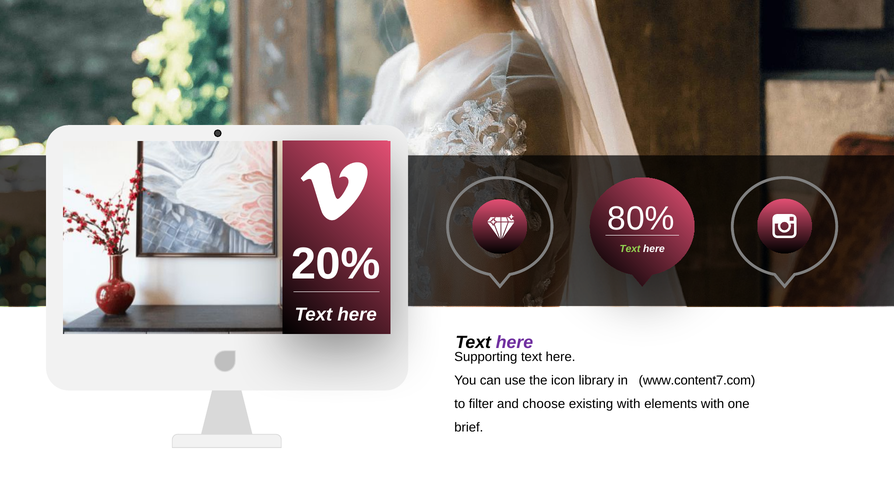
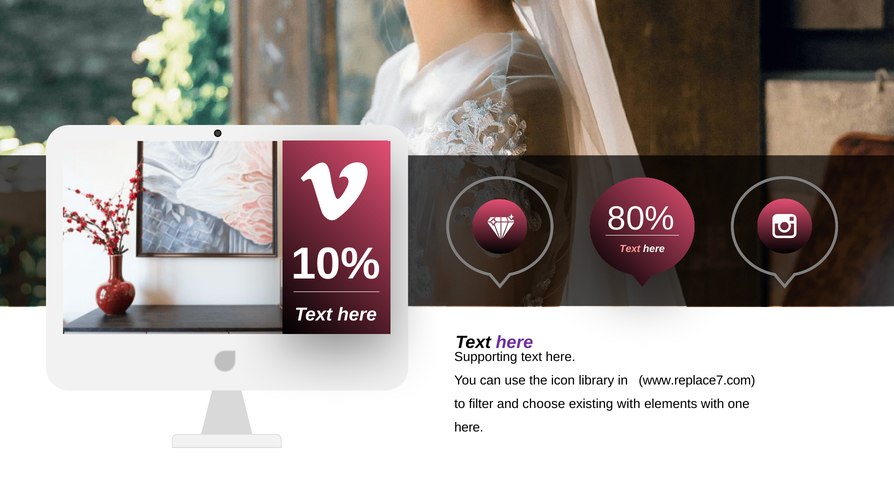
20%: 20% -> 10% (336, 264)
Text colour: light green -> pink (630, 249)
www.content7.com: www.content7.com -> www.replace7.com (697, 380)
brief: brief -> here (469, 427)
